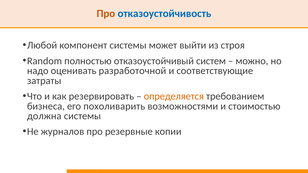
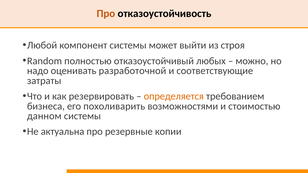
отказоустойчивость colour: blue -> black (164, 14)
систем: систем -> любых (211, 61)
должна: должна -> данном (44, 116)
журналов: журналов -> актуальна (63, 132)
